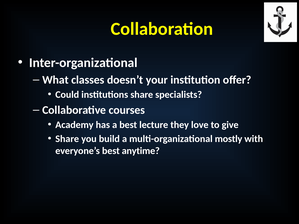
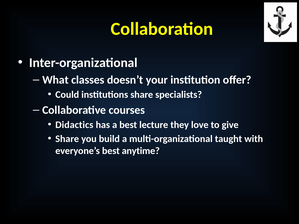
Academy: Academy -> Didactics (74, 125)
mostly: mostly -> taught (228, 139)
